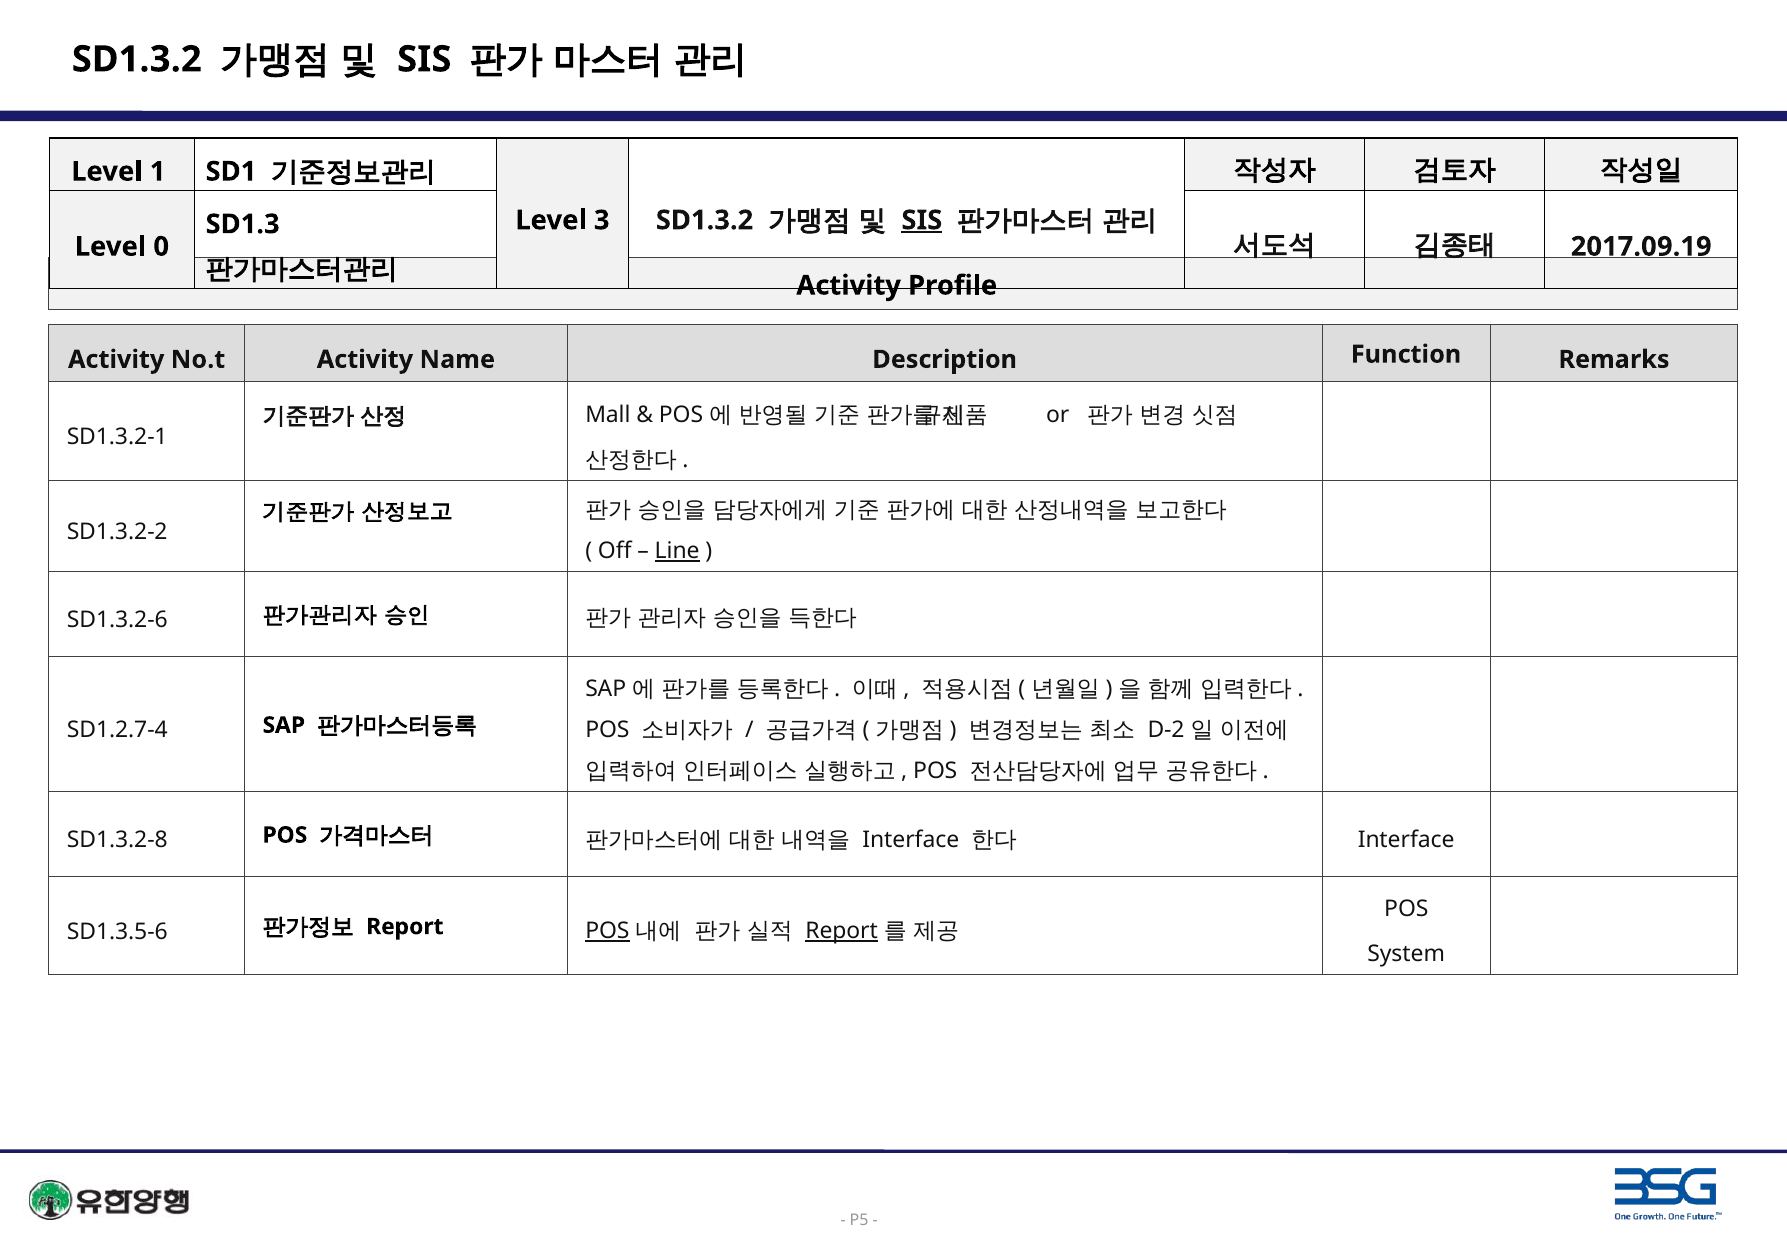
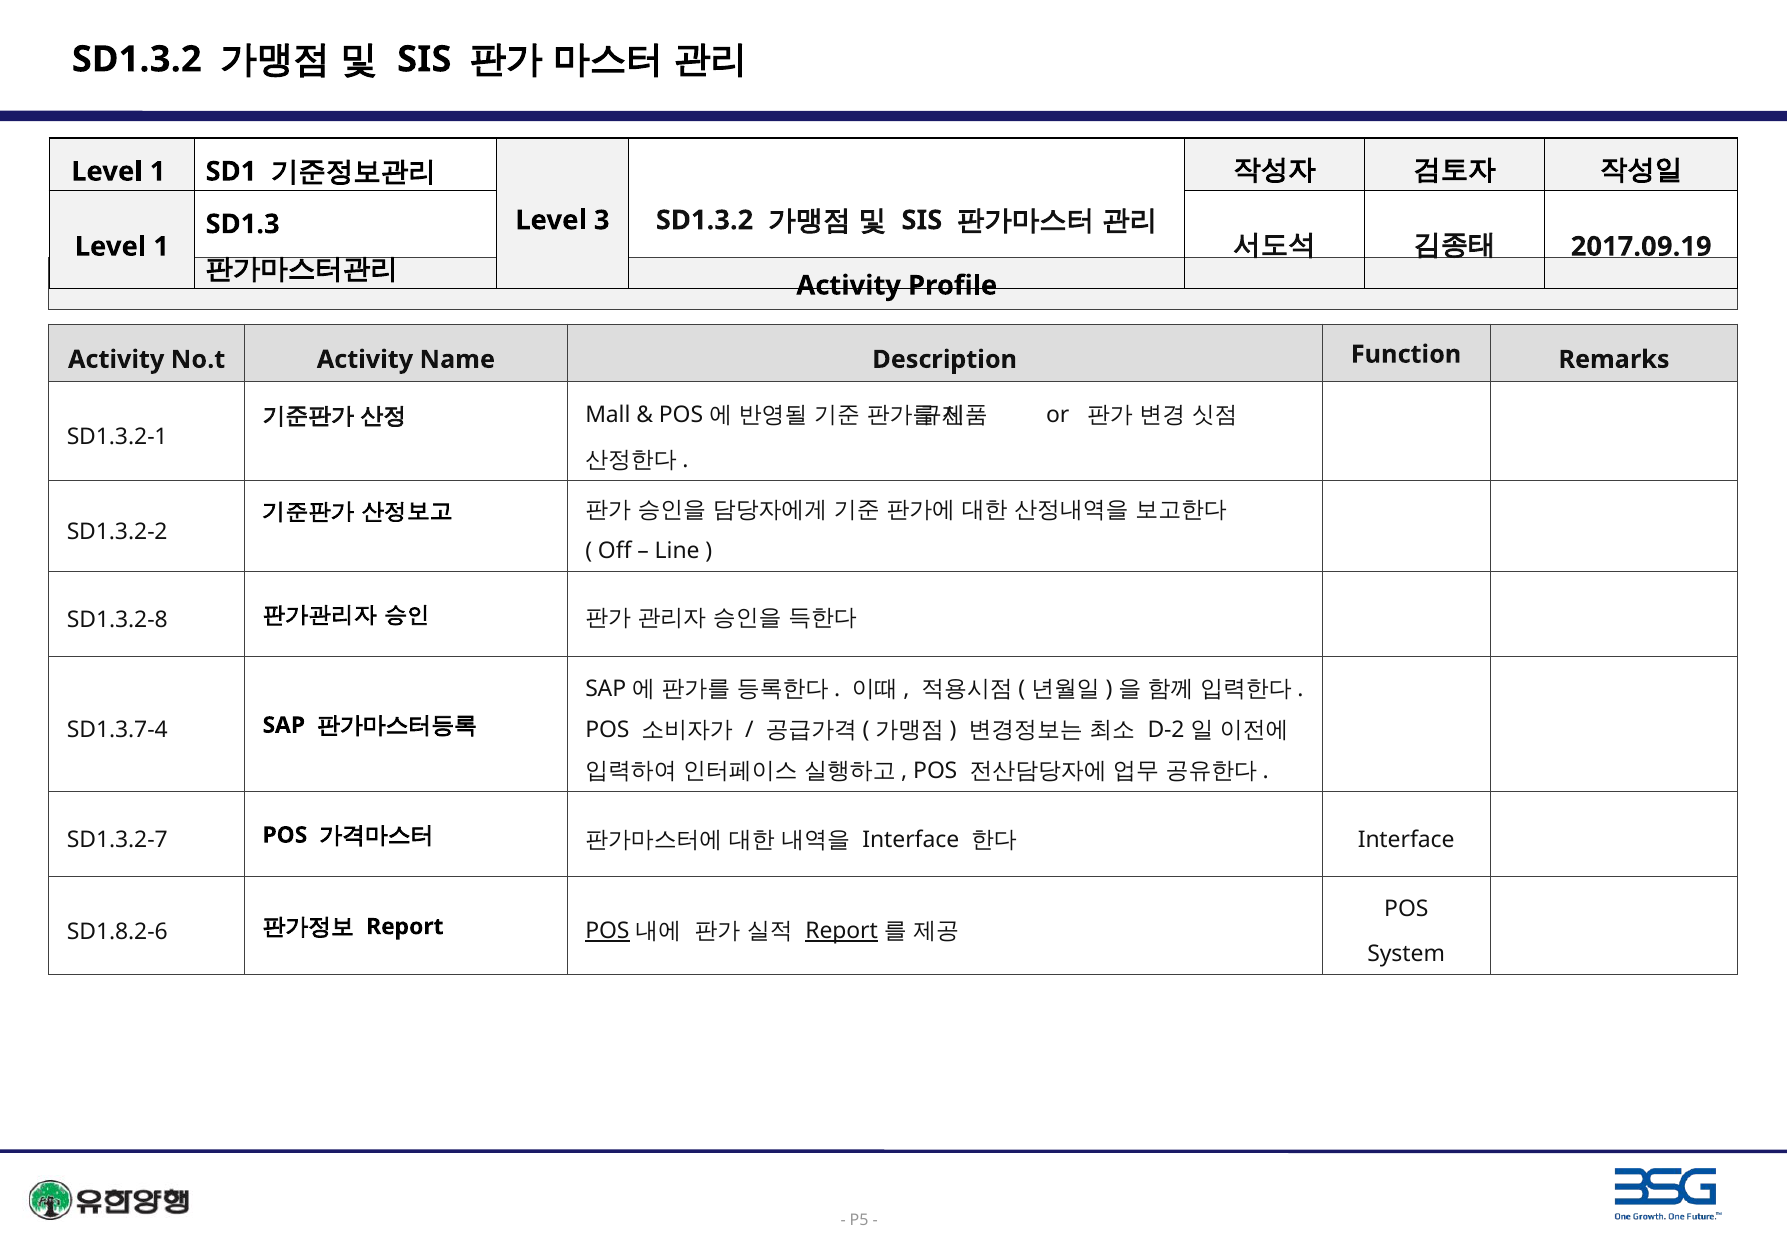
SIS underline: present -> none (922, 220)
0: 0 -> 1 (161, 247)
Line underline: present -> none (677, 551)
SD1.3.2-6: SD1.3.2-6 -> SD1.3.2-8 (117, 620)
SD1.2.7-4: SD1.2.7-4 -> SD1.3.7-4 (117, 730)
SD1.3.2-8: SD1.3.2-8 -> SD1.3.2-7 (117, 840)
SD1.3.5-6: SD1.3.5-6 -> SD1.8.2-6 (117, 932)
